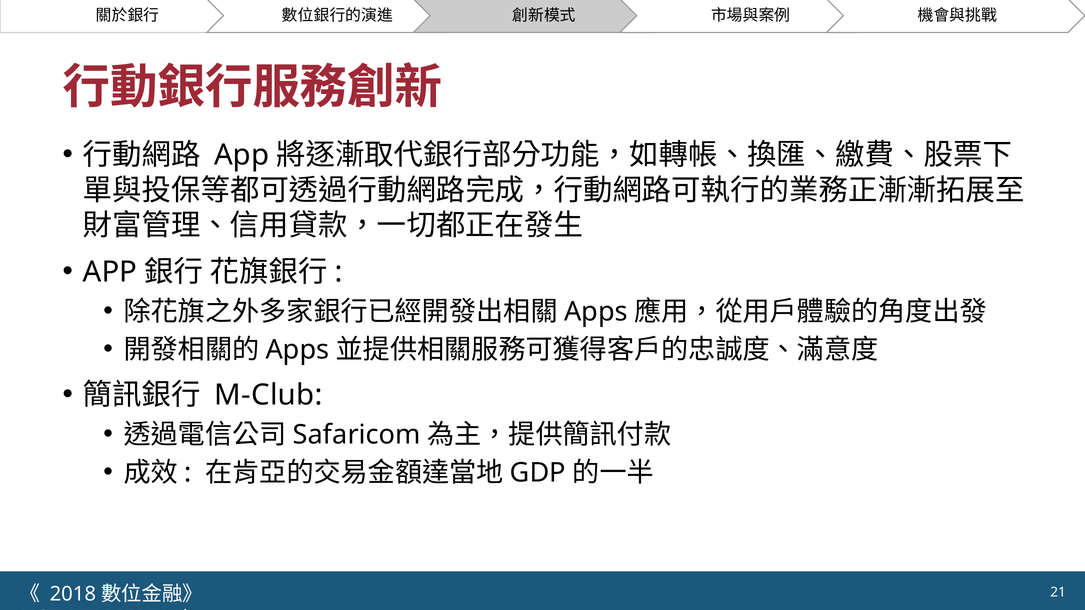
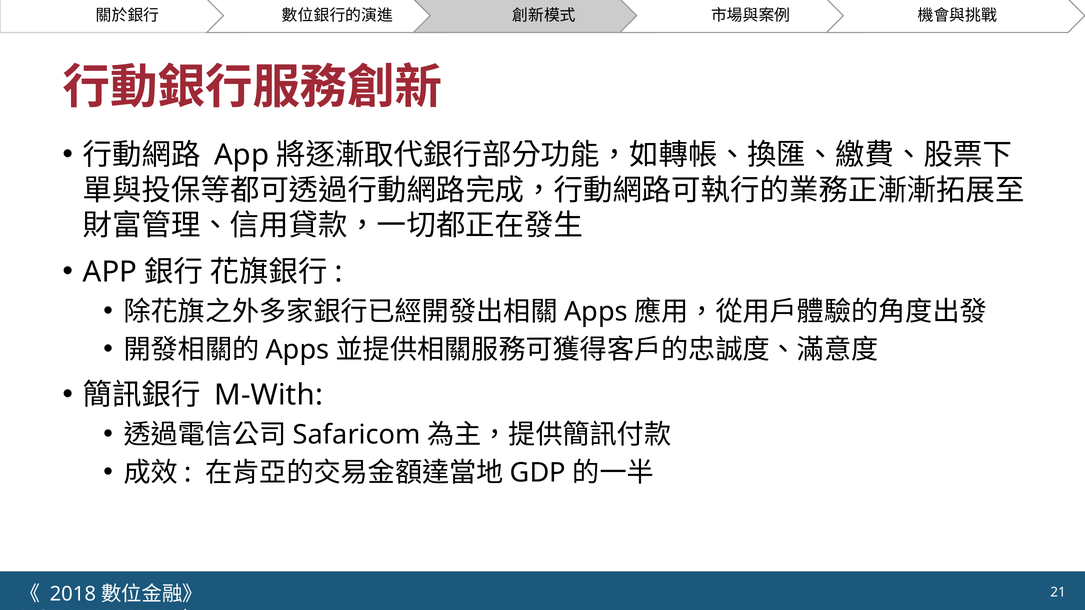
M-Club: M-Club -> M-With (269, 395)
